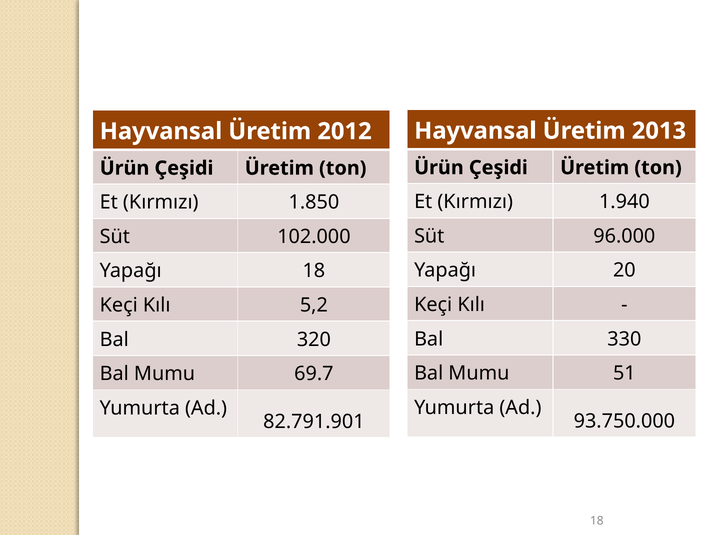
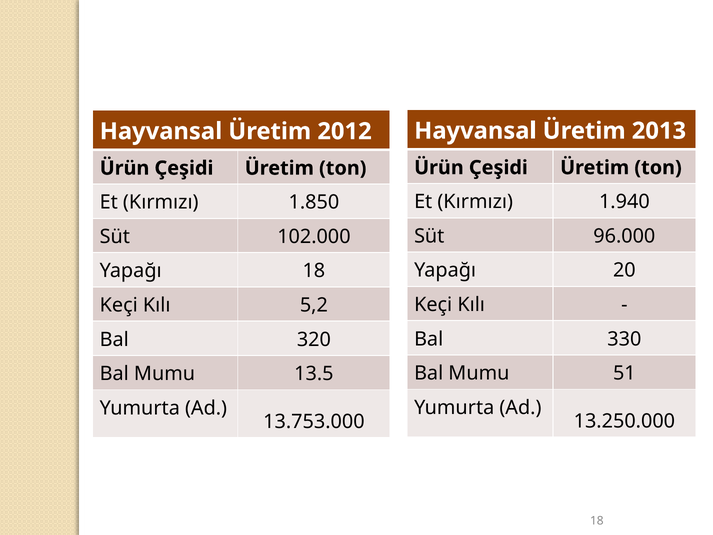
69.7: 69.7 -> 13.5 (314, 374)
93.750.000: 93.750.000 -> 13.250.000 (624, 421)
82.791.901: 82.791.901 -> 13.753.000 (314, 421)
